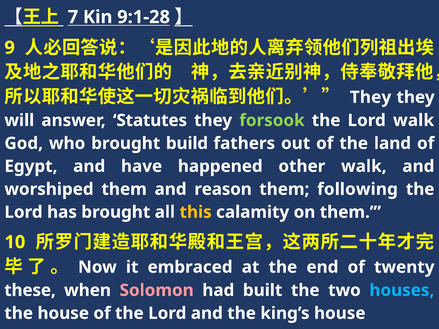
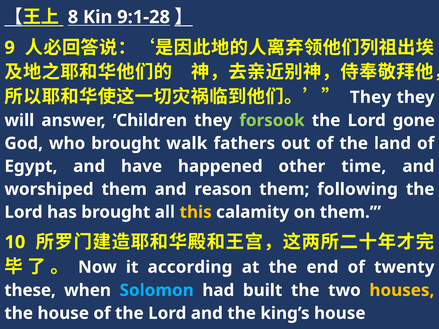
7: 7 -> 8 (73, 17)
Statutes: Statutes -> Children (150, 120)
Lord walk: walk -> gone (414, 120)
build: build -> walk (187, 143)
other walk: walk -> time (364, 166)
embraced: embraced -> according (190, 267)
Solomon colour: pink -> light blue (157, 291)
houses colour: light blue -> yellow (402, 291)
